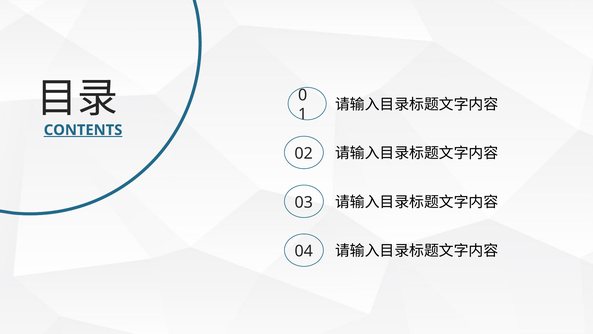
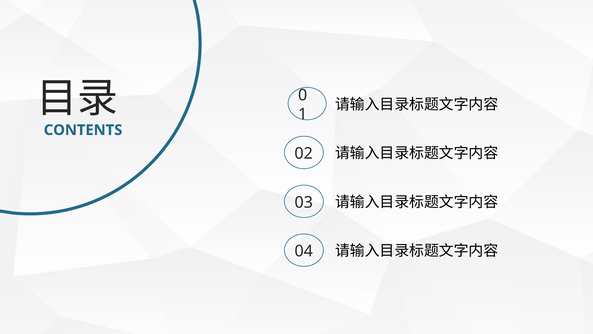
CONTENTS underline: present -> none (83, 130)
